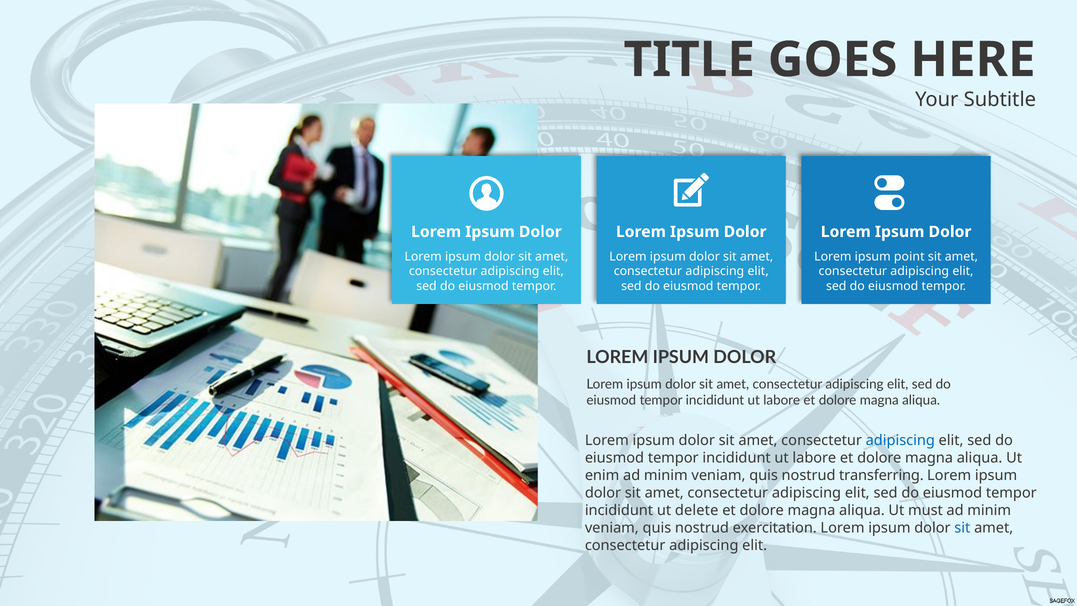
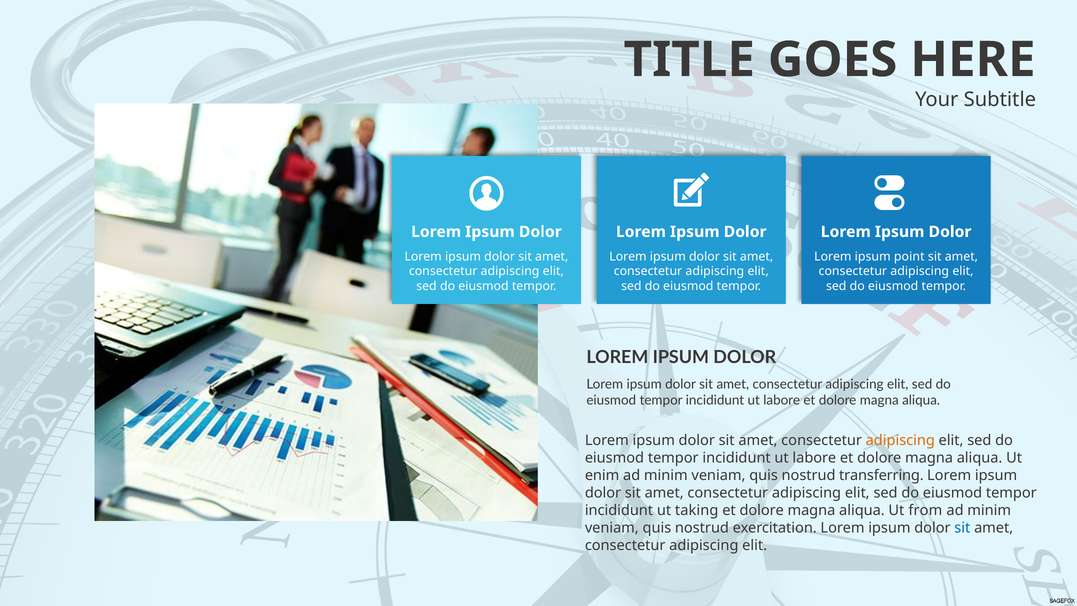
adipiscing colour: blue -> orange (900, 440)
delete: delete -> taking (697, 510)
must: must -> from (925, 510)
